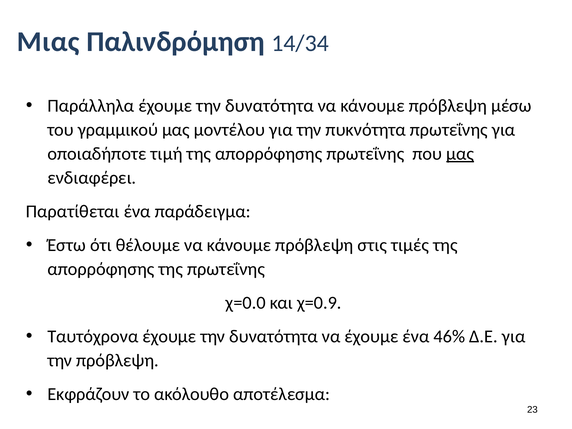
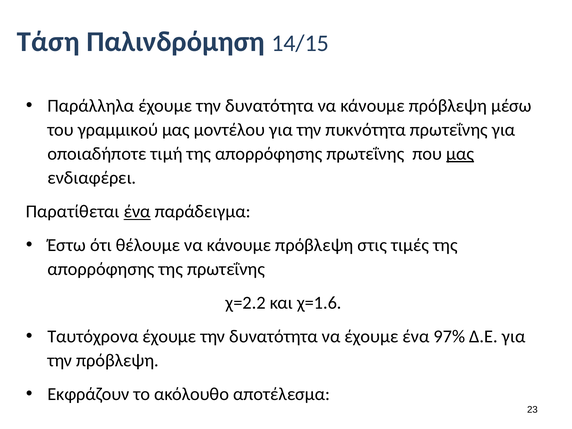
Μιας: Μιας -> Τάση (48, 42)
14/34: 14/34 -> 14/15 (300, 43)
ένα underline: none -> present (137, 212)
χ=0.0: χ=0.0 -> χ=2.2 (246, 303)
χ=0.9: χ=0.9 -> χ=1.6 (319, 303)
46%: 46% -> 97% (449, 337)
